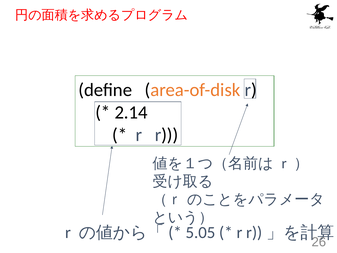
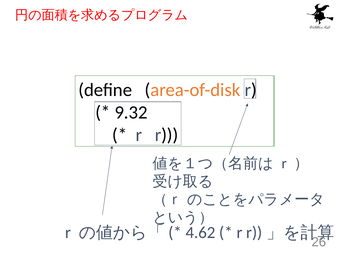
2.14: 2.14 -> 9.32 (131, 112)
5.05: 5.05 -> 4.62 (201, 232)
